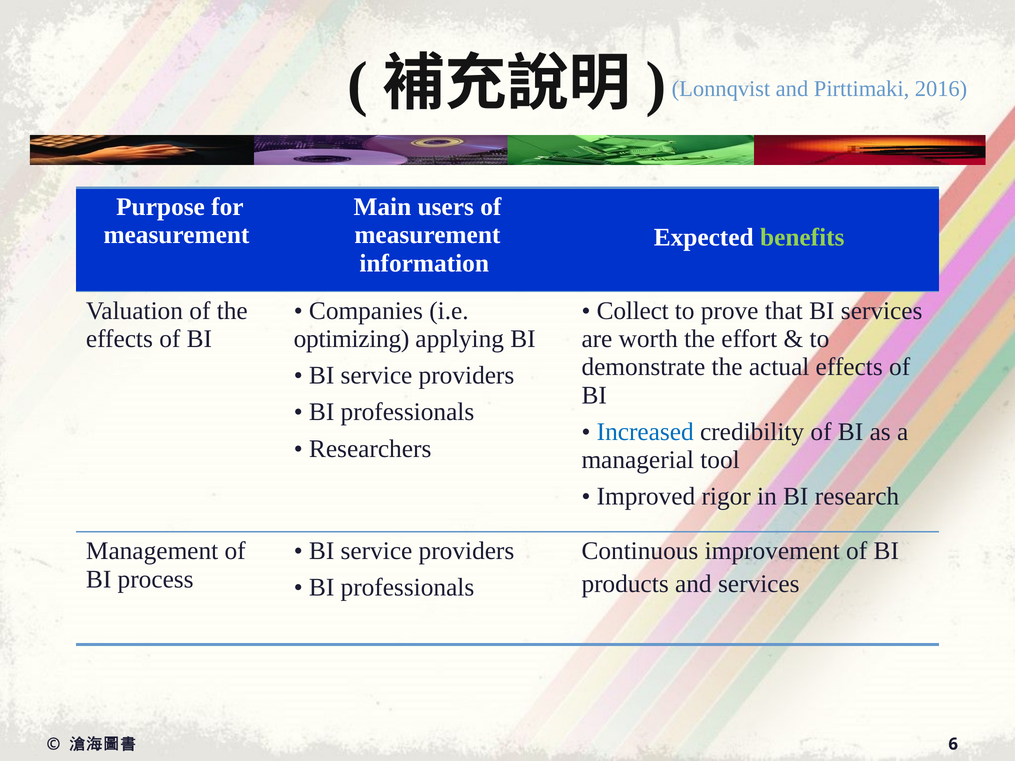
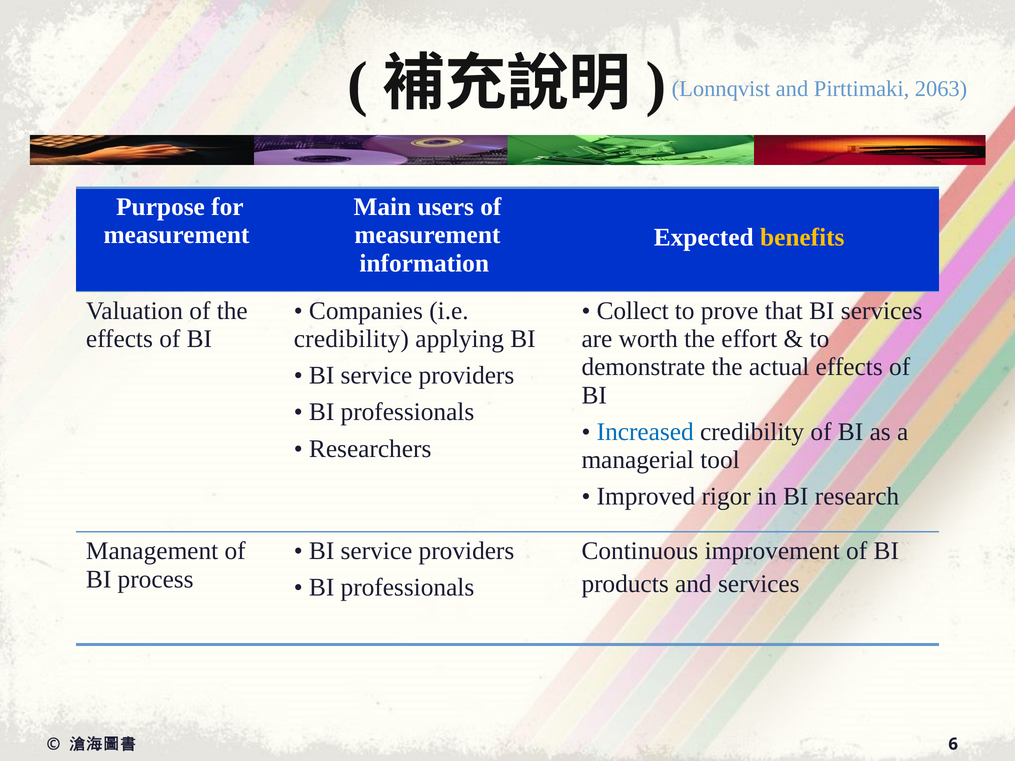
2016: 2016 -> 2063 (941, 89)
benefits colour: light green -> yellow (802, 237)
optimizing: optimizing -> credibility (351, 339)
